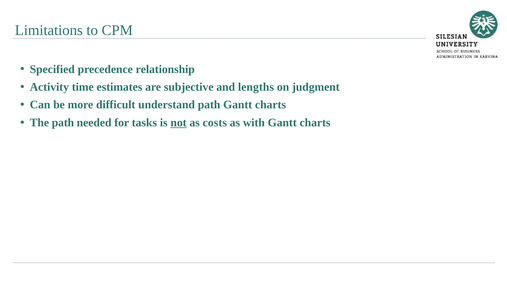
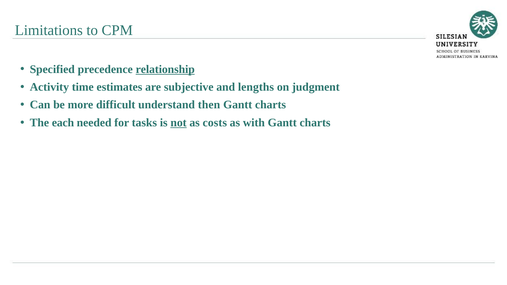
relationship underline: none -> present (165, 69)
understand path: path -> then (209, 105)
The path: path -> each (63, 123)
